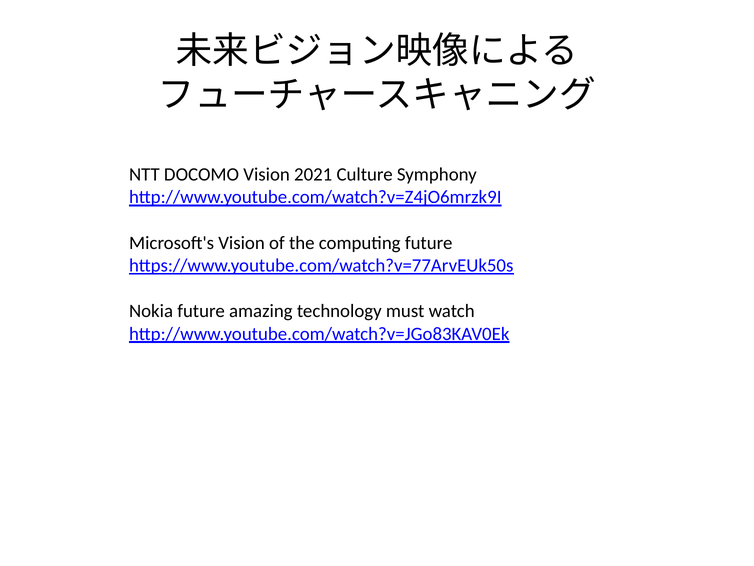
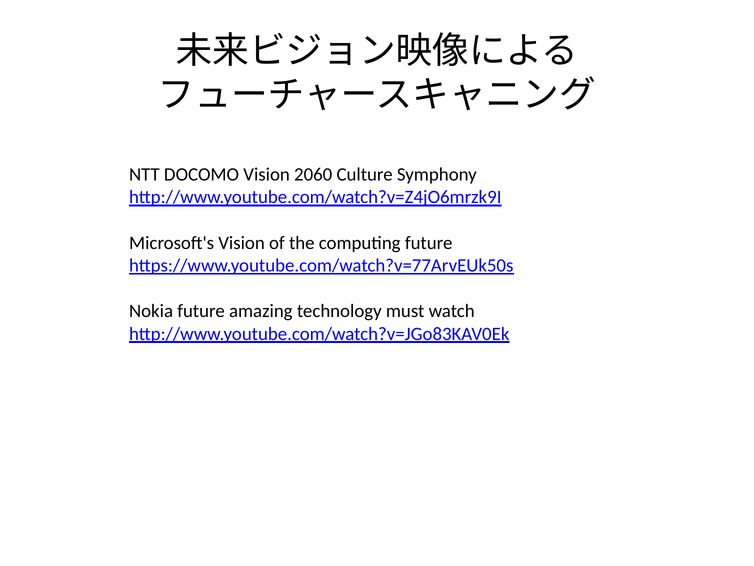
2021: 2021 -> 2060 (313, 174)
